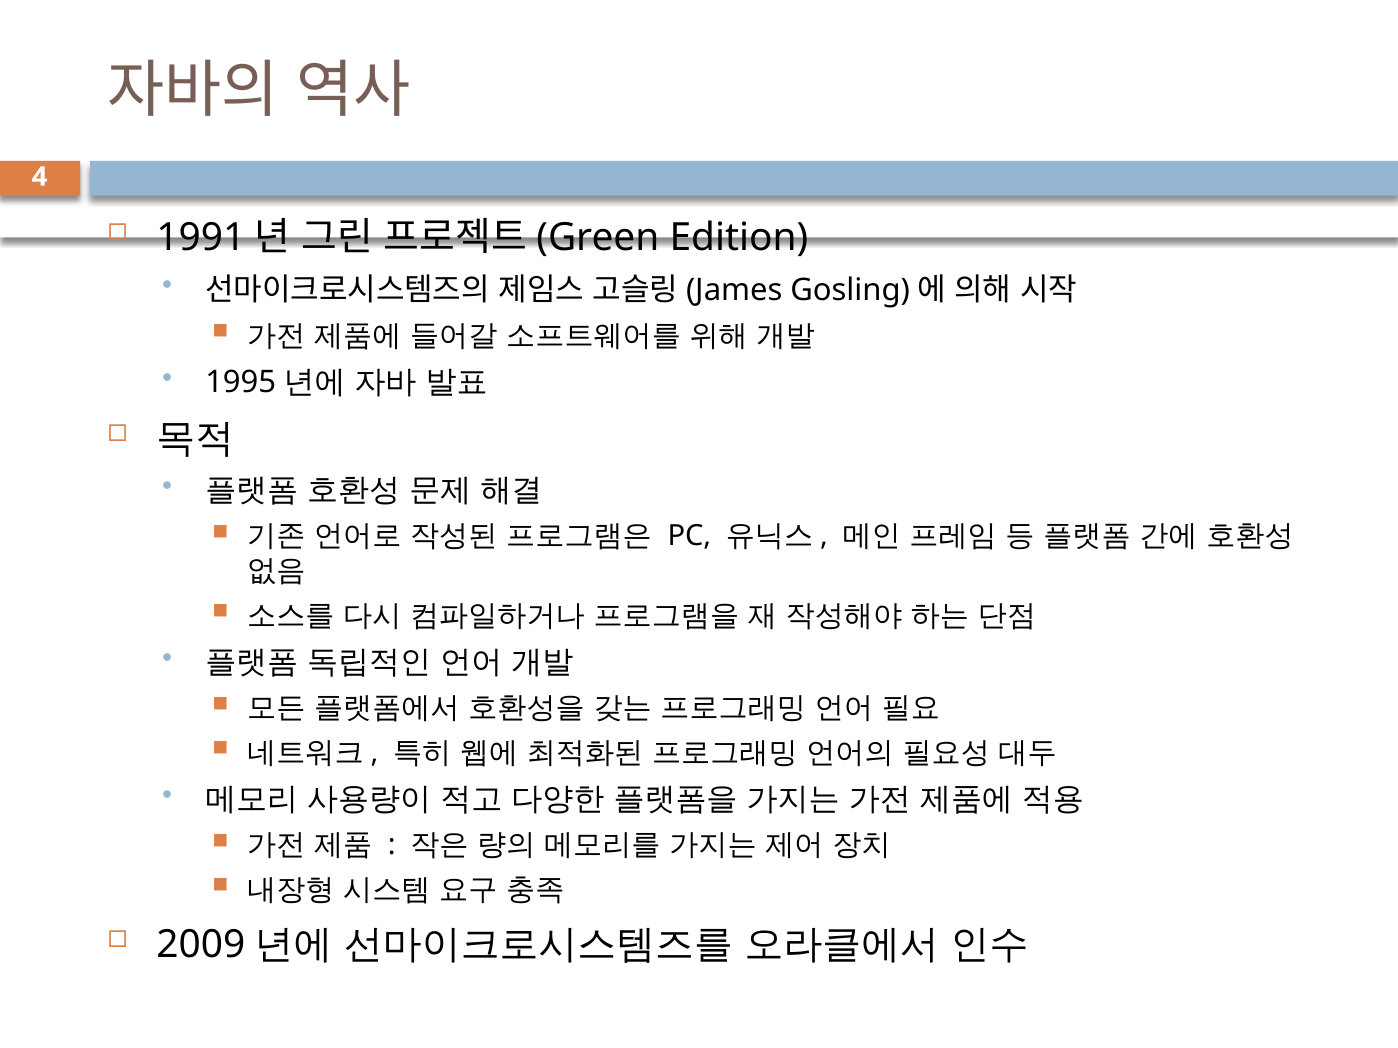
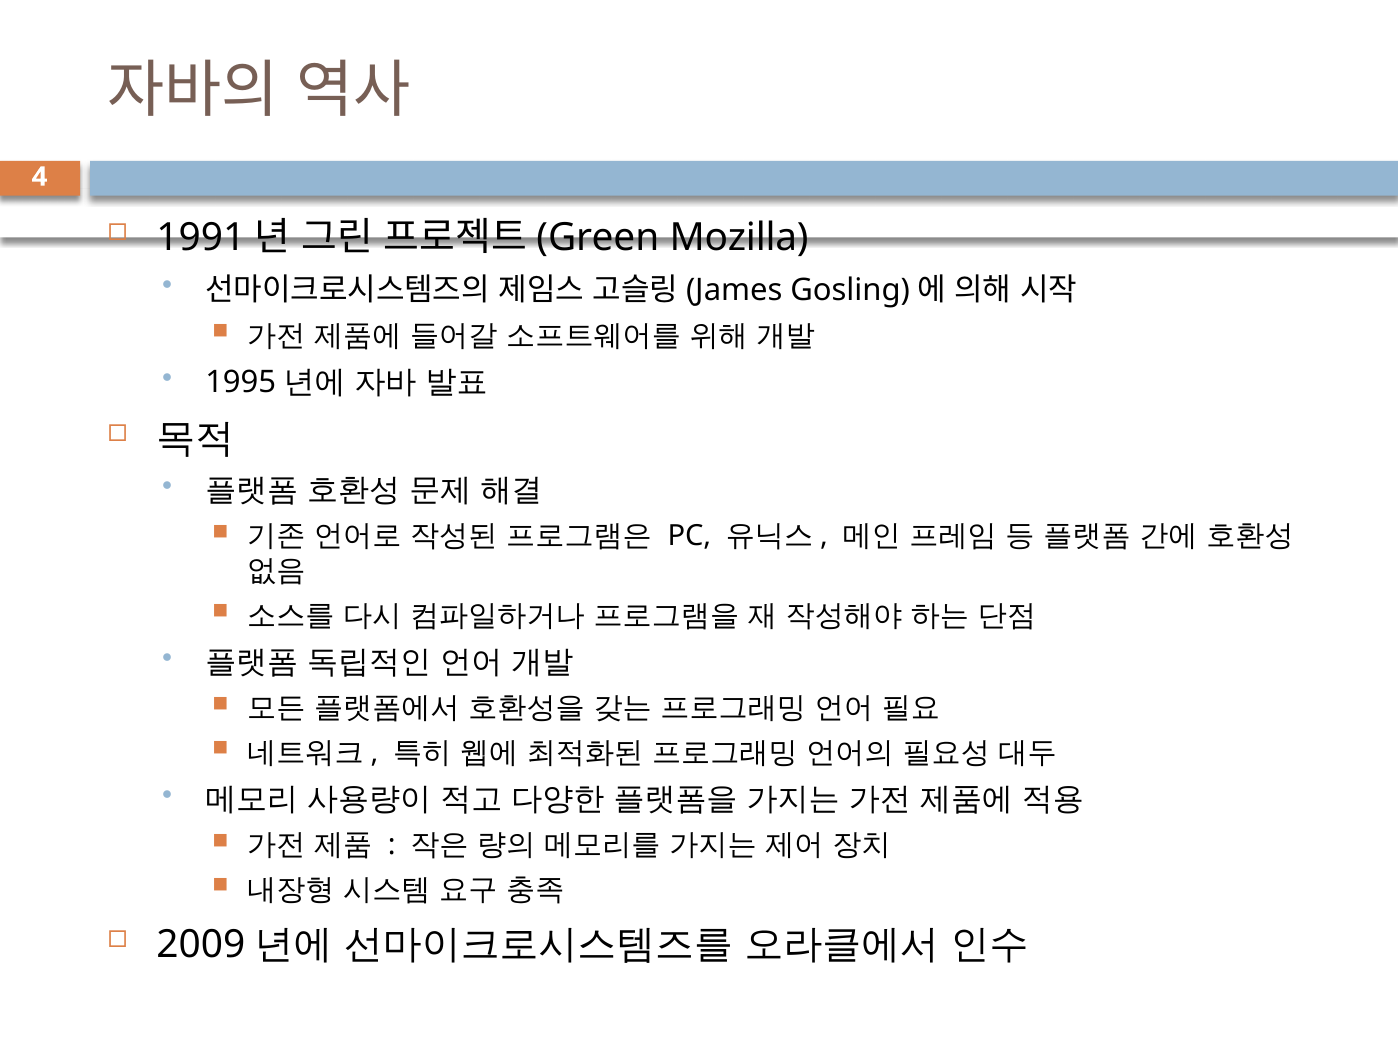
Edition: Edition -> Mozilla (739, 238)
